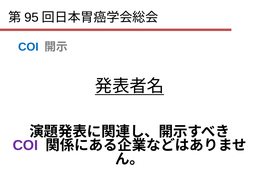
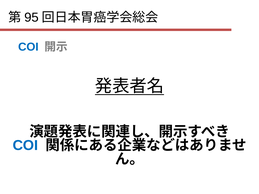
COI colour: purple -> blue (25, 146)
